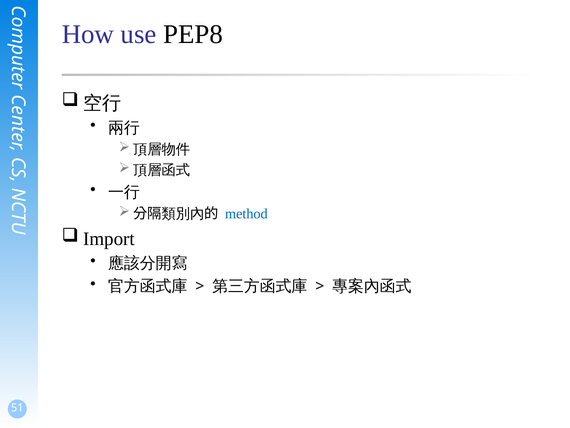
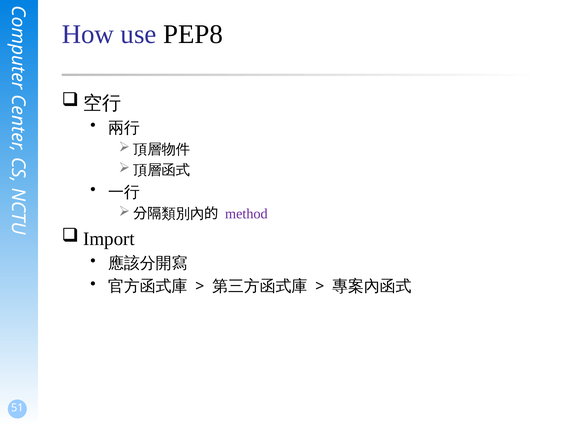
method colour: blue -> purple (246, 213)
